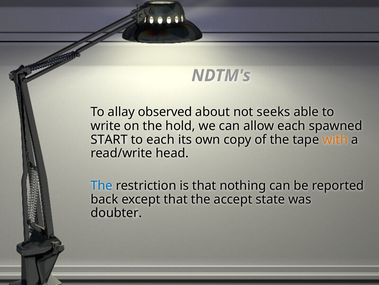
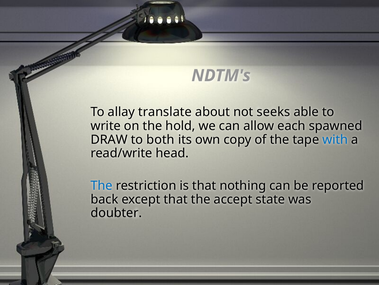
observed: observed -> translate (165, 112)
START: START -> DRAW (109, 139)
to each: each -> both (160, 139)
with colour: orange -> blue (335, 139)
